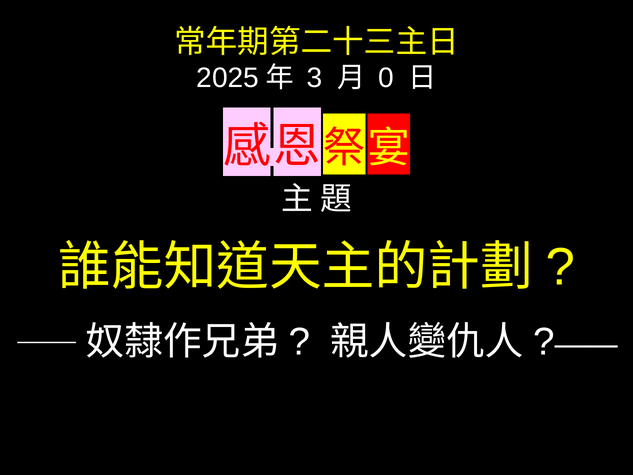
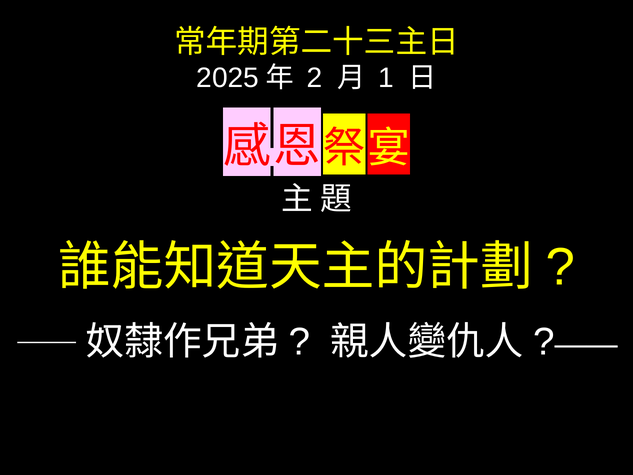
3: 3 -> 2 (315, 78)
0: 0 -> 1 (386, 78)
